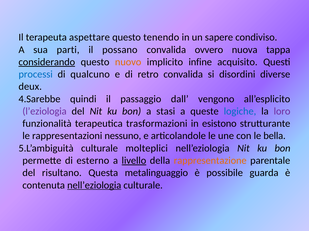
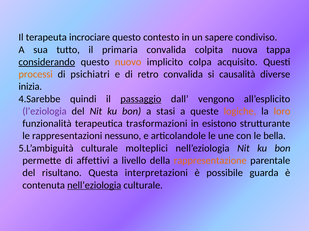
aspettare: aspettare -> incrociare (90, 37)
tenendo: tenendo -> contesto (161, 37)
parti: parti -> tutto (68, 50)
possano: possano -> primaria (120, 50)
ovvero: ovvero -> colpita (209, 50)
infine: infine -> colpa (200, 62)
processi colour: blue -> orange (36, 74)
qualcuno: qualcuno -> psichiatri (90, 74)
disordini: disordini -> causalità (237, 74)
deux: deux -> inizia (30, 87)
passaggio underline: none -> present (141, 99)
logiche colour: blue -> orange (240, 112)
loro colour: purple -> orange (282, 112)
esterno: esterno -> affettivi (93, 161)
livello underline: present -> none (134, 161)
metalinguaggio: metalinguaggio -> interpretazioni (156, 173)
